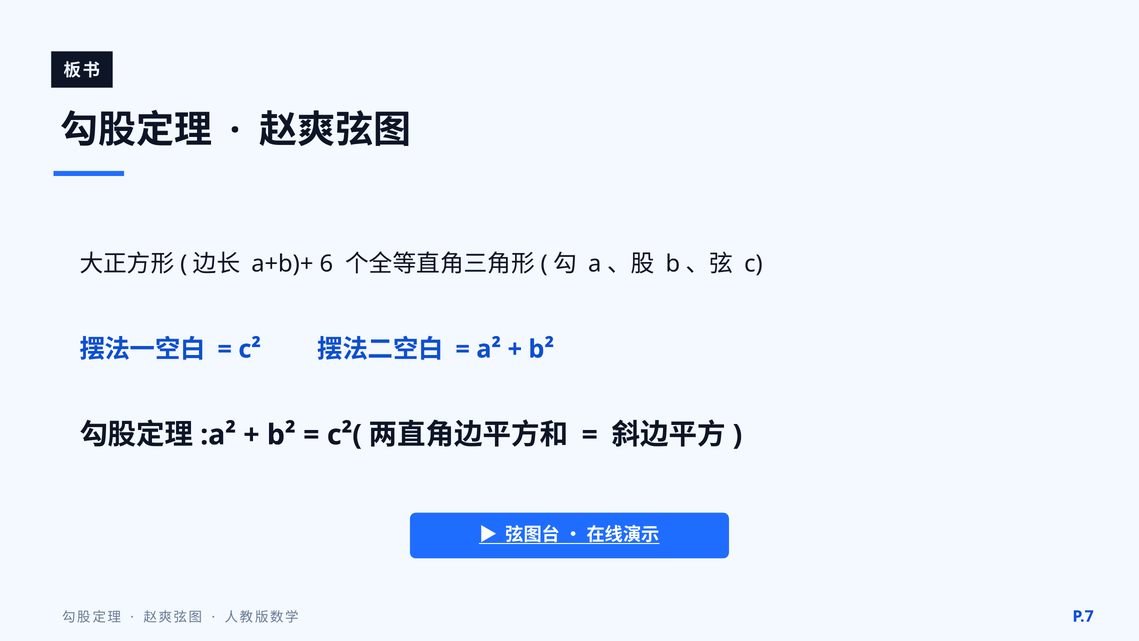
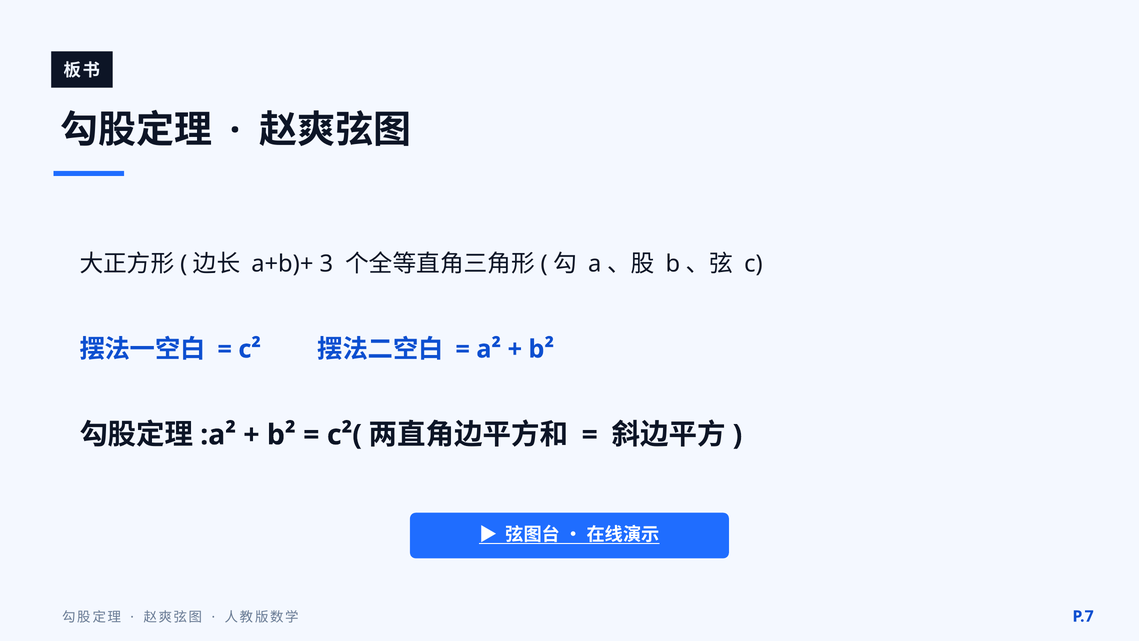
6: 6 -> 3 (326, 264)
